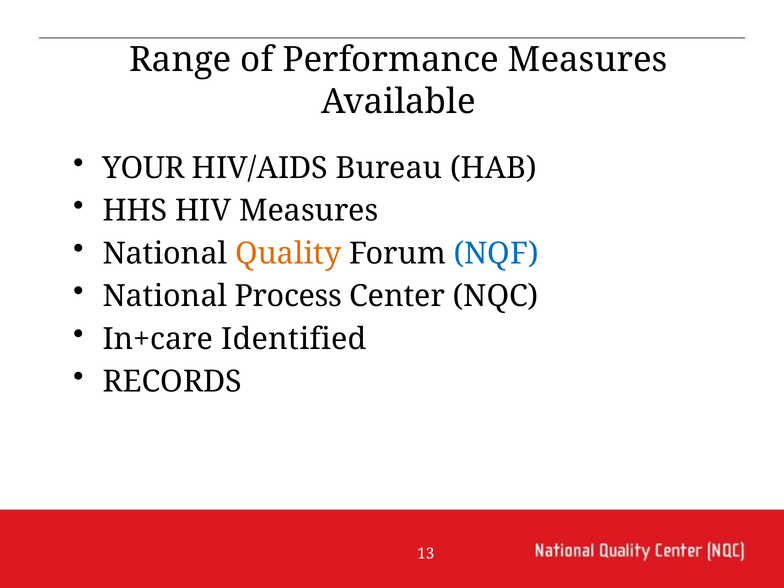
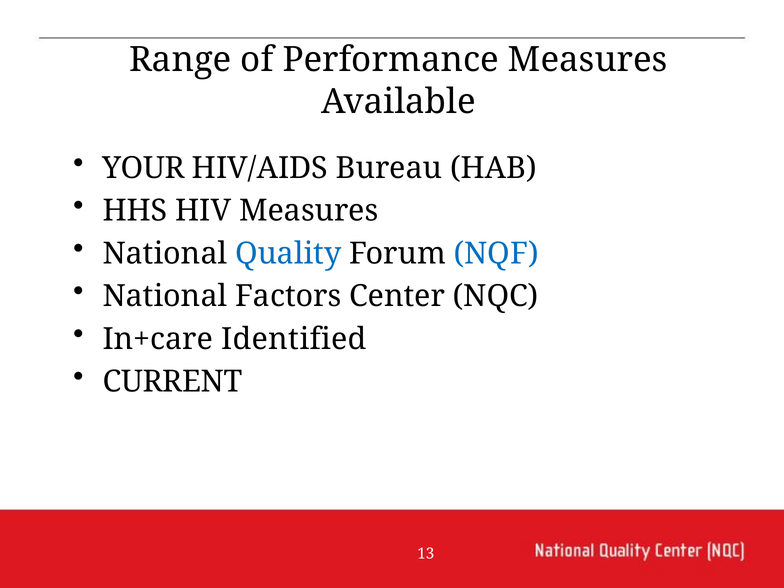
Quality colour: orange -> blue (288, 254)
Process: Process -> Factors (288, 296)
RECORDS: RECORDS -> CURRENT (173, 382)
